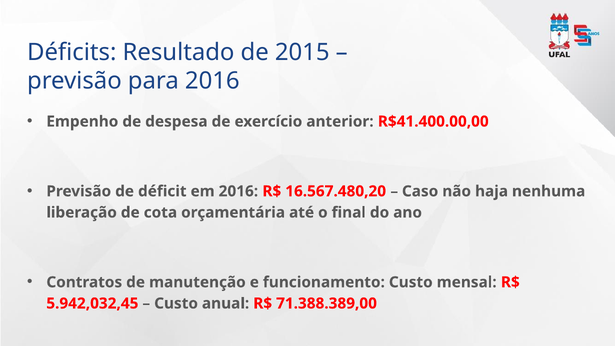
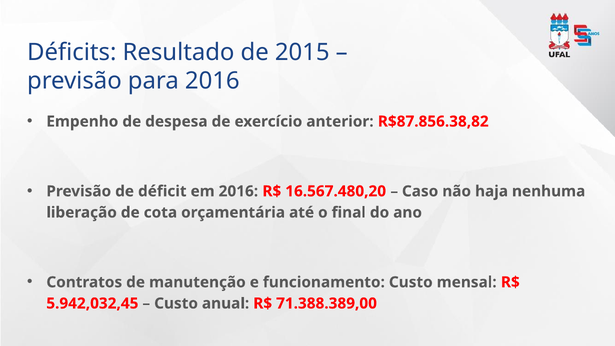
R$41.400.00,00: R$41.400.00,00 -> R$87.856.38,82 (433, 122)
